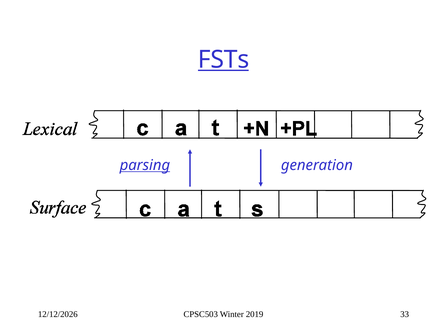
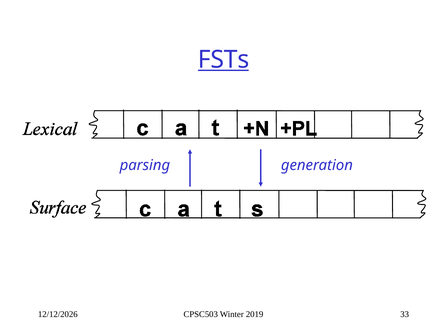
parsing underline: present -> none (145, 165)
